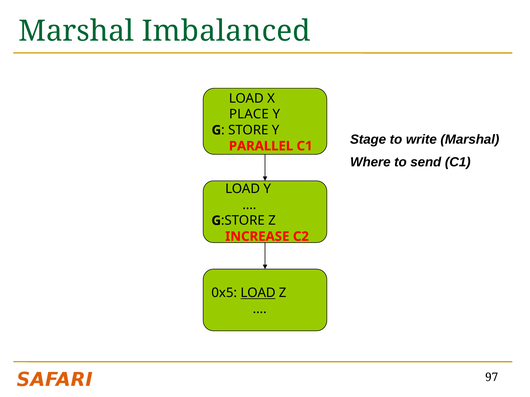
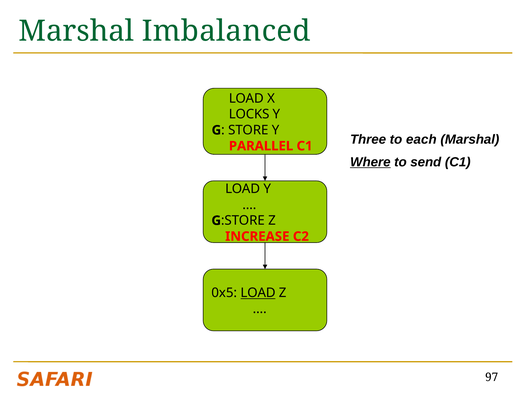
PLACE: PLACE -> LOCKS (249, 114)
Stage: Stage -> Three (368, 140)
write: write -> each (421, 140)
Where underline: none -> present (370, 162)
